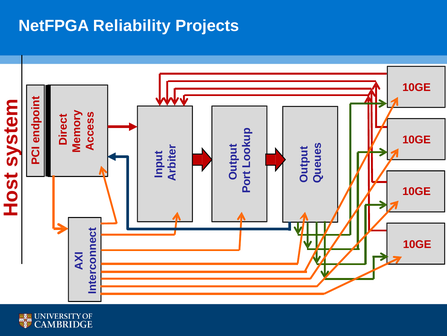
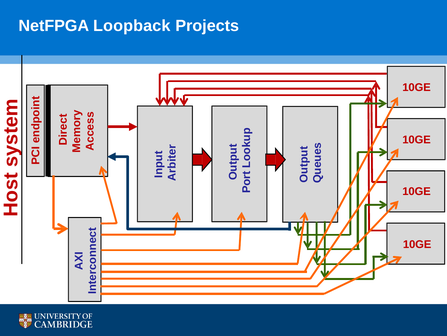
Reliability: Reliability -> Loopback (132, 26)
